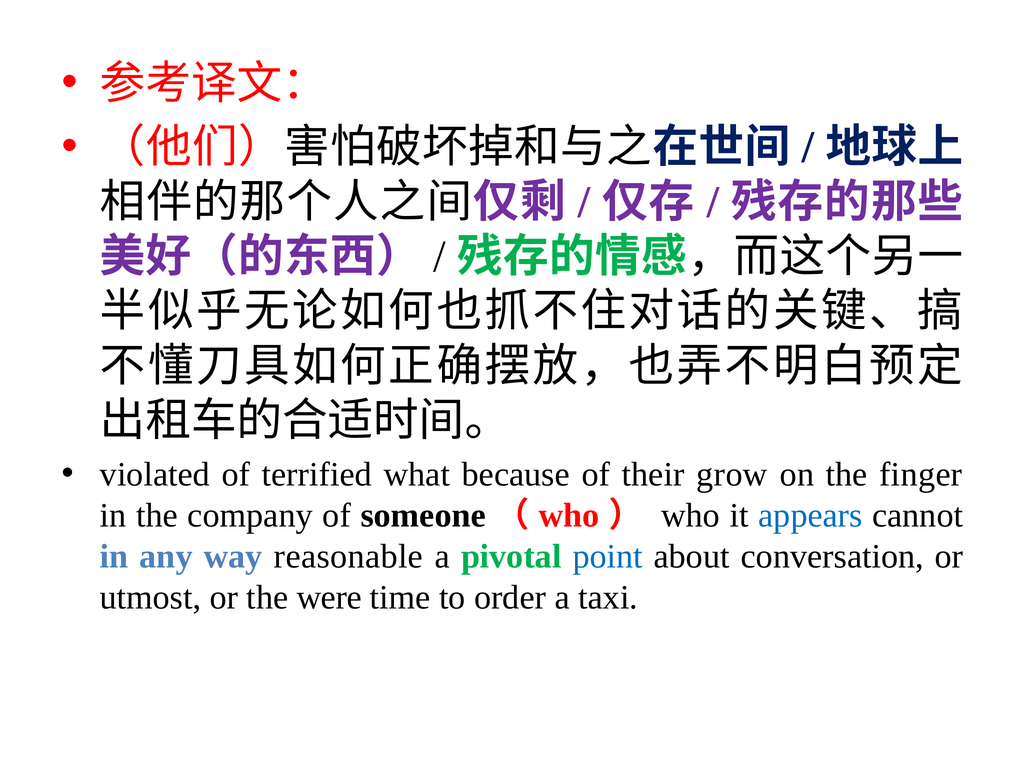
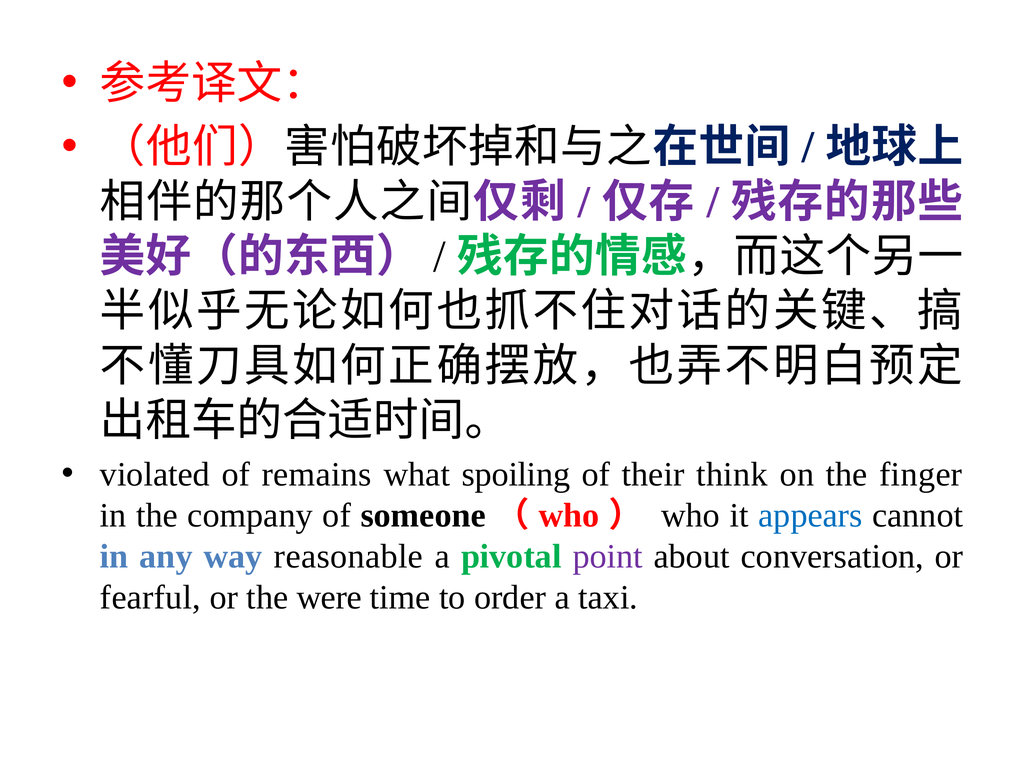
terrified: terrified -> remains (317, 475)
because: because -> spoiling (516, 475)
grow: grow -> think (732, 475)
point colour: blue -> purple (608, 557)
utmost: utmost -> fearful (150, 598)
